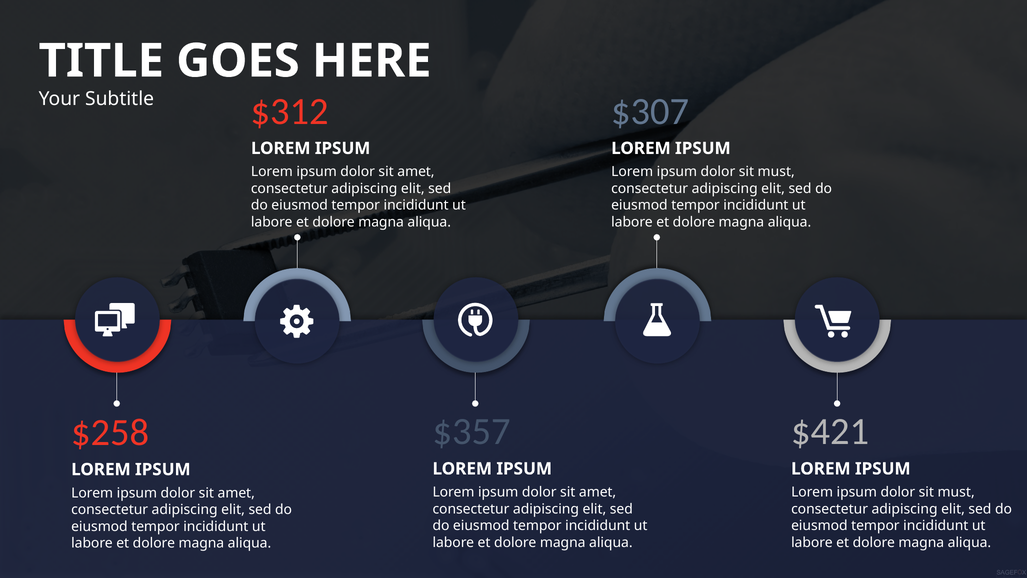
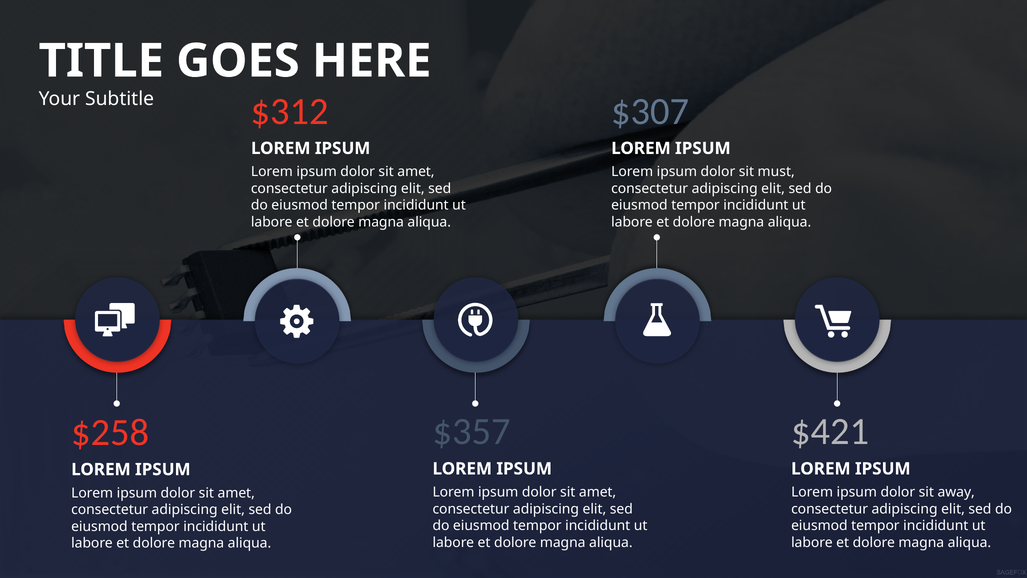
must: must -> away (956, 492)
